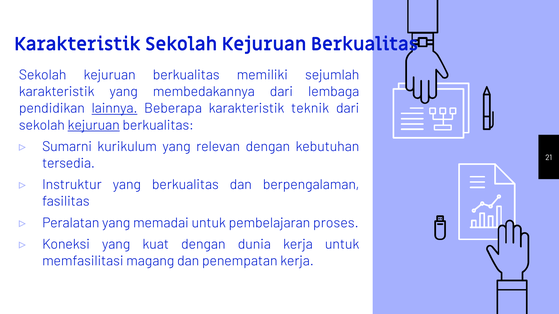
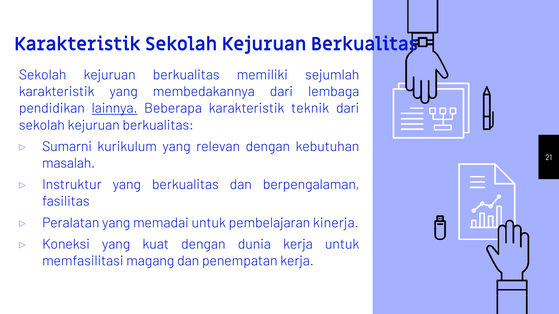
kejuruan underline: present -> none (94, 125)
tersedia: tersedia -> masalah (69, 163)
proses: proses -> kinerja (336, 223)
